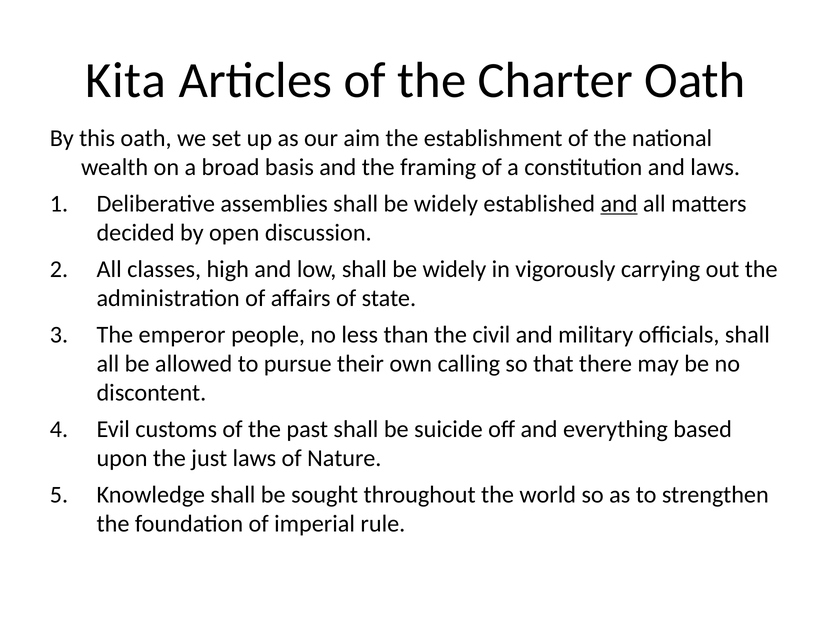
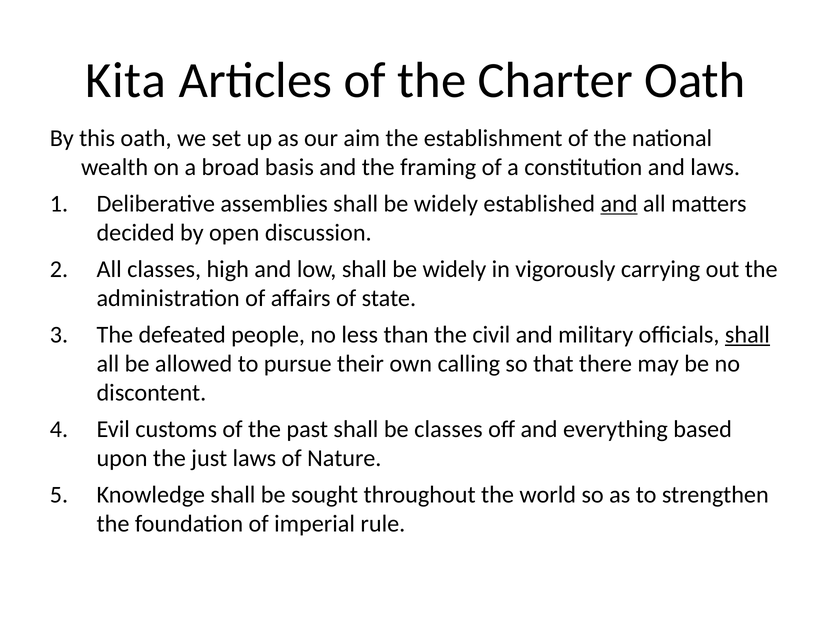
emperor: emperor -> defeated (182, 335)
shall underline: none -> present (747, 335)
be suicide: suicide -> classes (448, 429)
